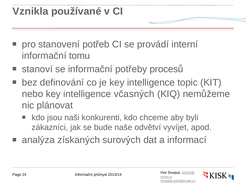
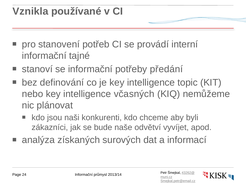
tomu: tomu -> tajné (79, 56)
procesů: procesů -> předání (166, 69)
